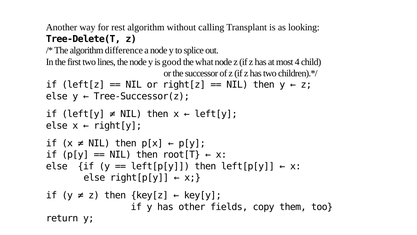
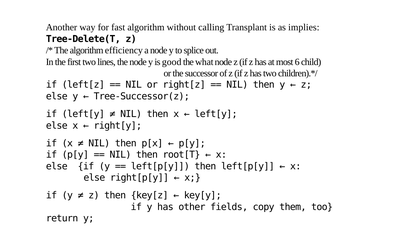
rest: rest -> fast (118, 27)
looking: looking -> implies (304, 27)
difference: difference -> efficiency (124, 50)
4: 4 -> 6 (297, 62)
